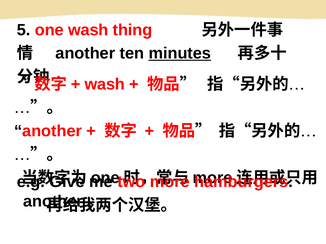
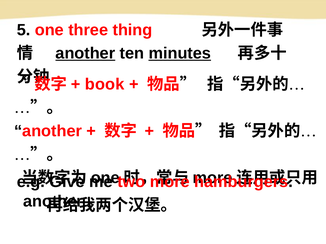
one wash: wash -> three (88, 30)
another underline: none -> present (85, 53)
wash: wash -> book (105, 84)
